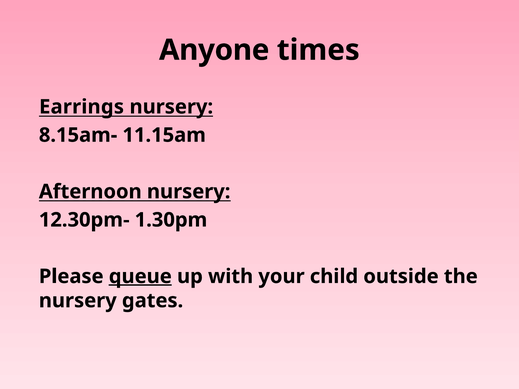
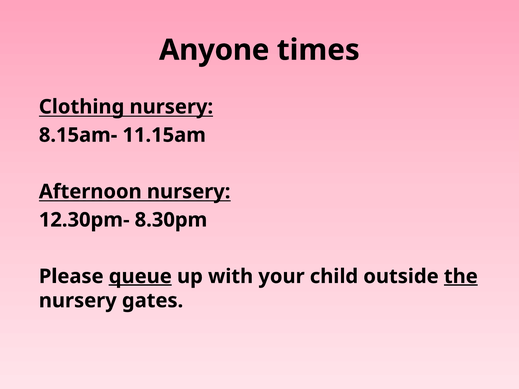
Earrings: Earrings -> Clothing (82, 107)
1.30pm: 1.30pm -> 8.30pm (171, 220)
the underline: none -> present (461, 277)
